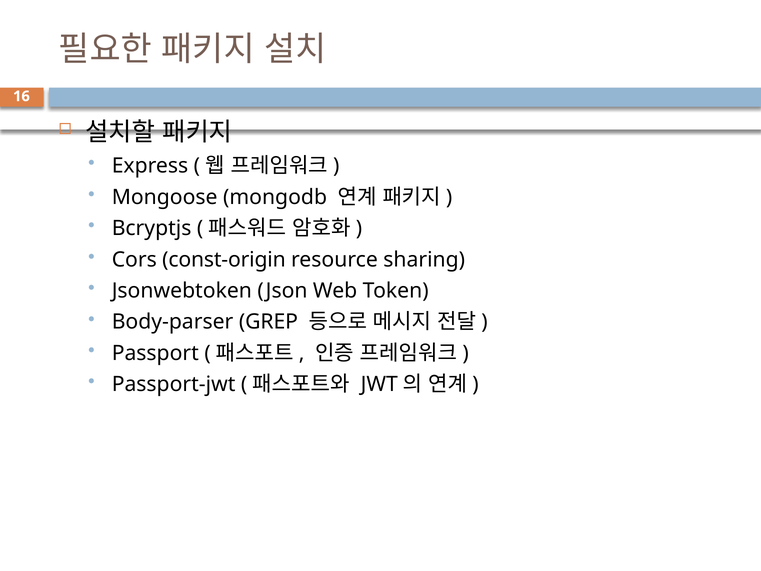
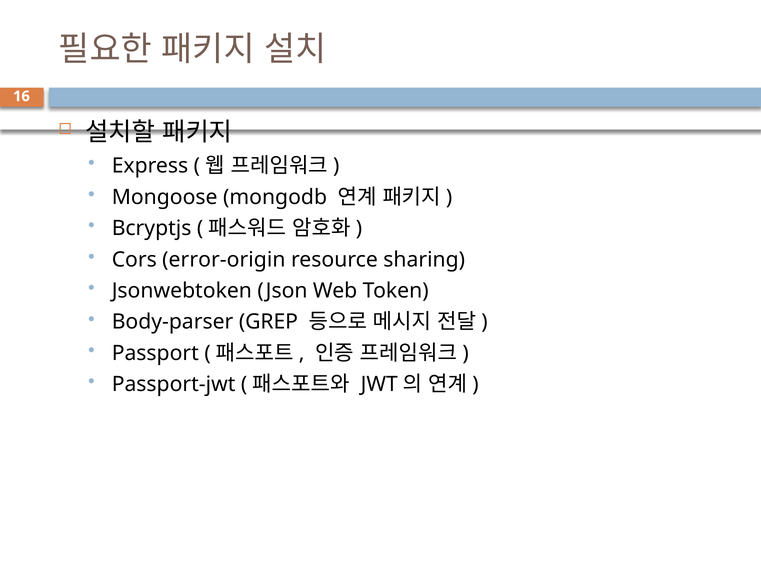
const-origin: const-origin -> error-origin (224, 259)
